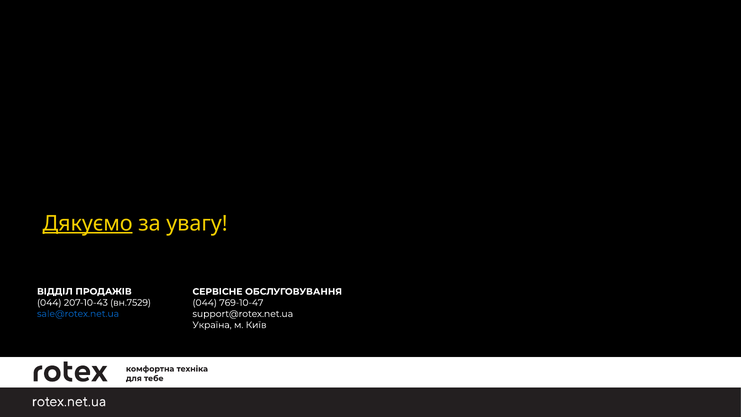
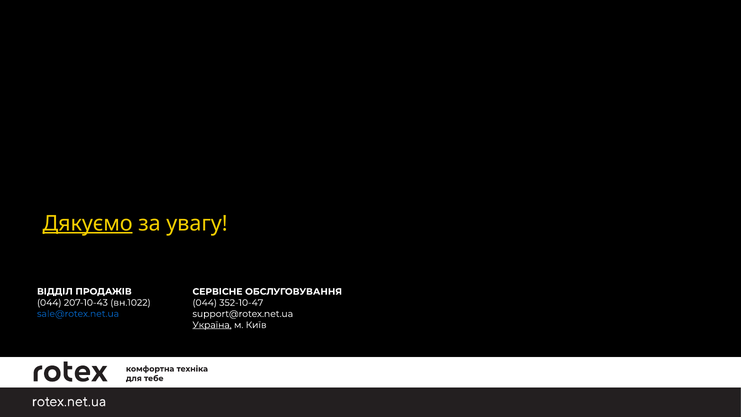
вн.7529: вн.7529 -> вн.1022 (130, 303)
769-10-47: 769-10-47 -> 352-10-47 (241, 303)
Україна underline: none -> present (212, 325)
